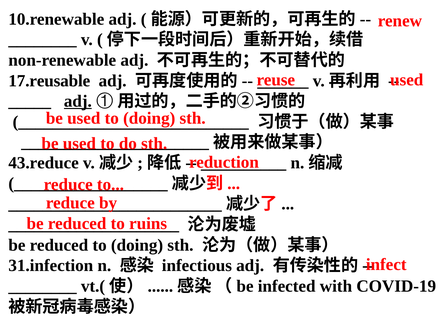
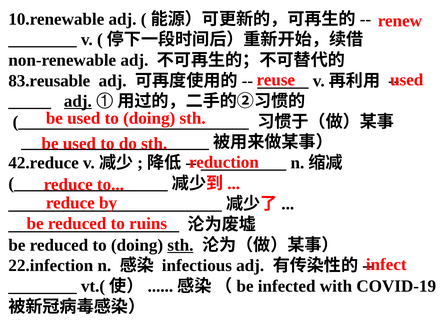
17.reusable: 17.reusable -> 83.reusable (49, 81)
43.reduce: 43.reduce -> 42.reduce (44, 163)
sth underline: none -> present (180, 245)
31.infection: 31.infection -> 22.infection (51, 266)
